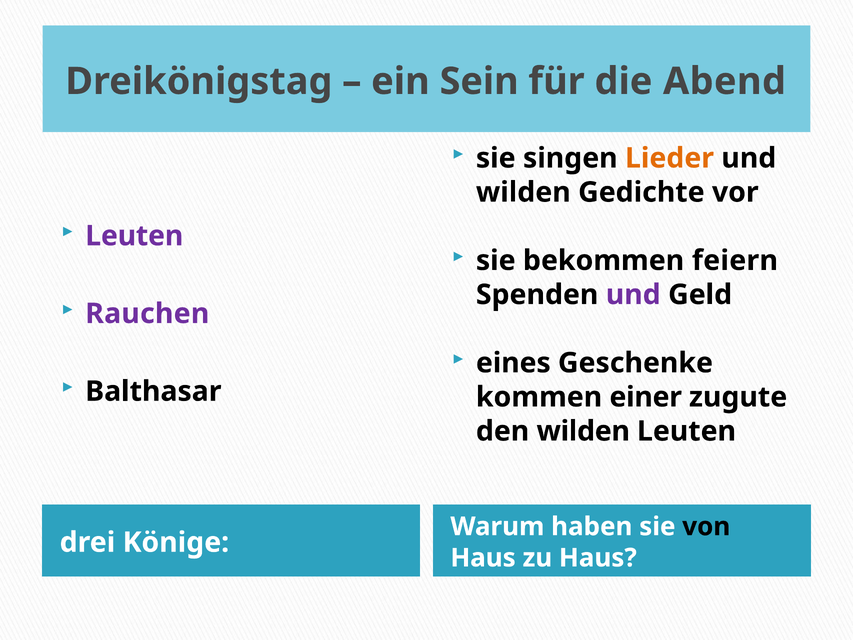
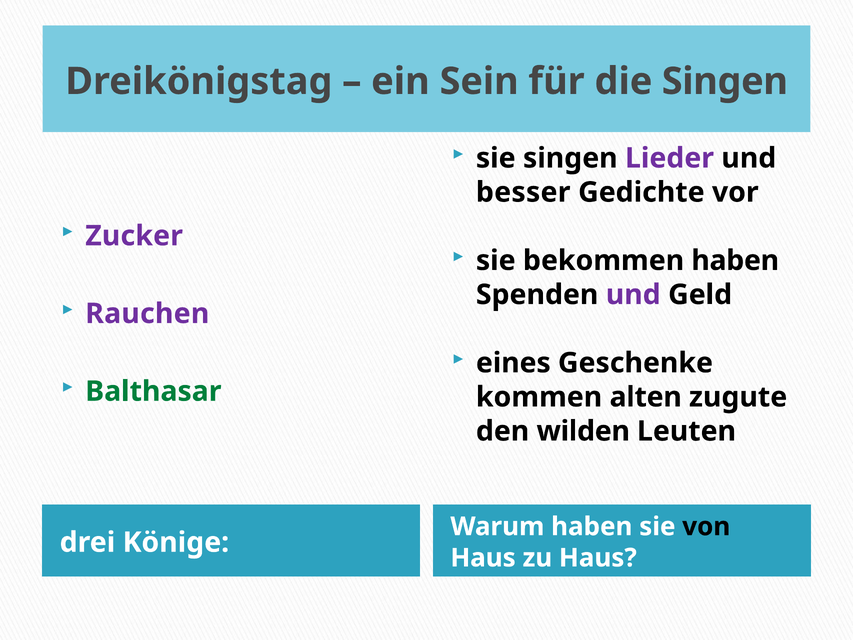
die Abend: Abend -> Singen (725, 81)
Lieder colour: orange -> purple (669, 158)
wilden: wilden -> besser (523, 192)
Leuten: Leuten -> Zucker (134, 236)
bekommen feiern: feiern -> haben (735, 260)
Balthasar colour: black -> green (153, 391)
einer: einer -> alten (646, 397)
